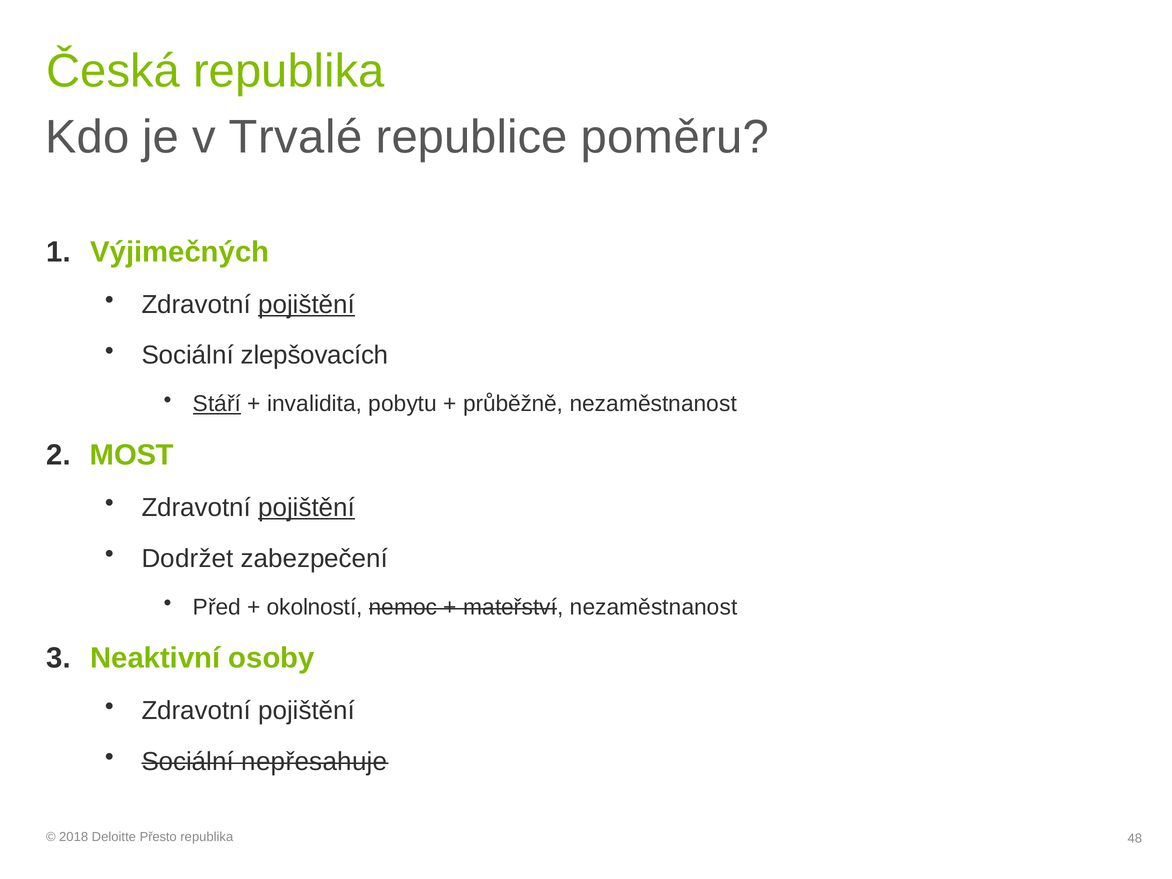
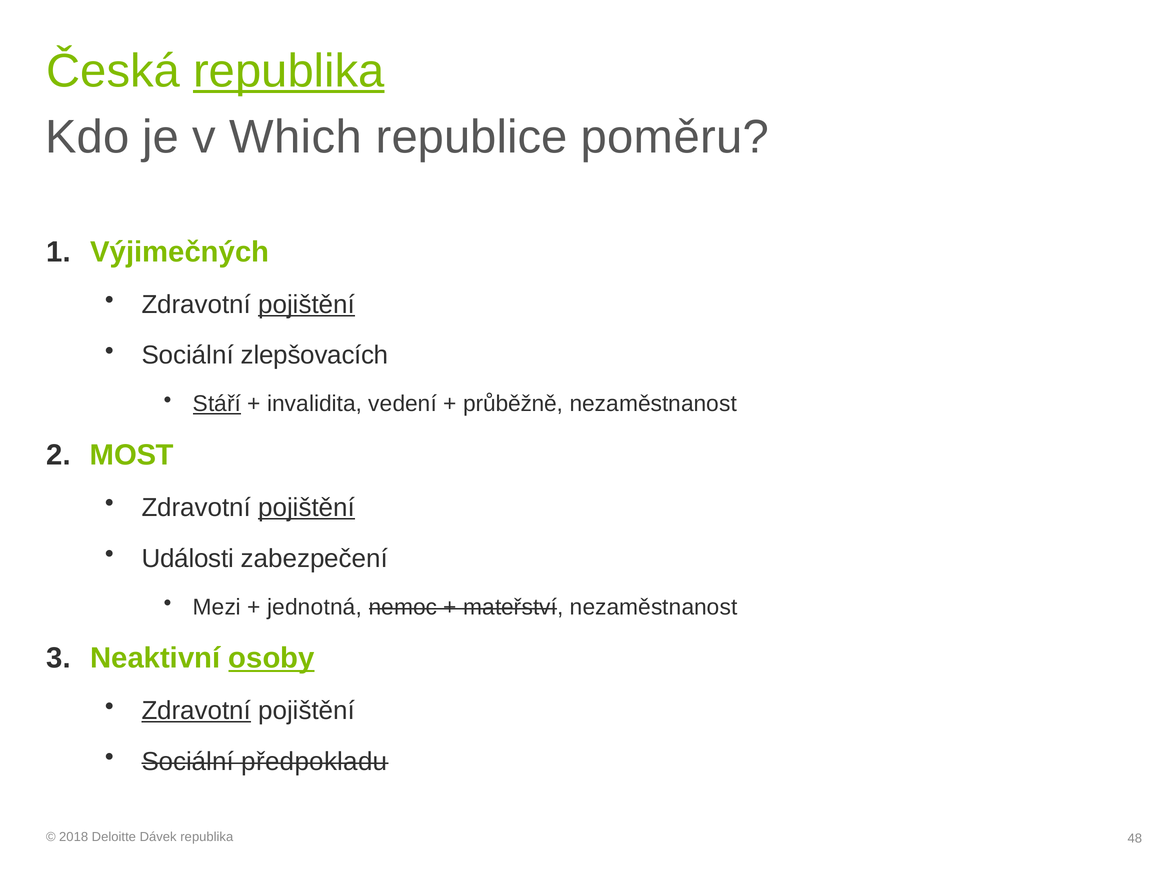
republika underline: none -> present (289, 71)
Trvalé: Trvalé -> Which (296, 137)
pobytu: pobytu -> vedení (403, 404)
Dodržet: Dodržet -> Události (188, 558)
Před: Před -> Mezi (217, 607)
okolností: okolností -> jednotná (315, 607)
osoby underline: none -> present (271, 658)
Zdravotní underline: none -> present (196, 711)
nepřesahuje: nepřesahuje -> předpokladu (314, 762)
Přesto: Přesto -> Dávek (158, 837)
